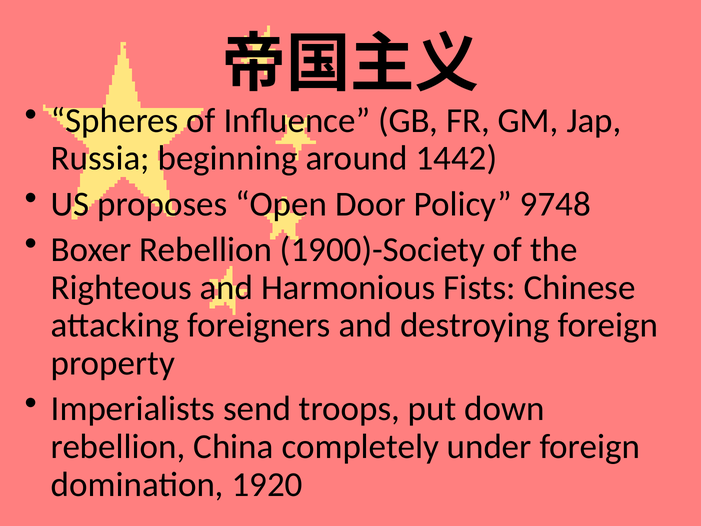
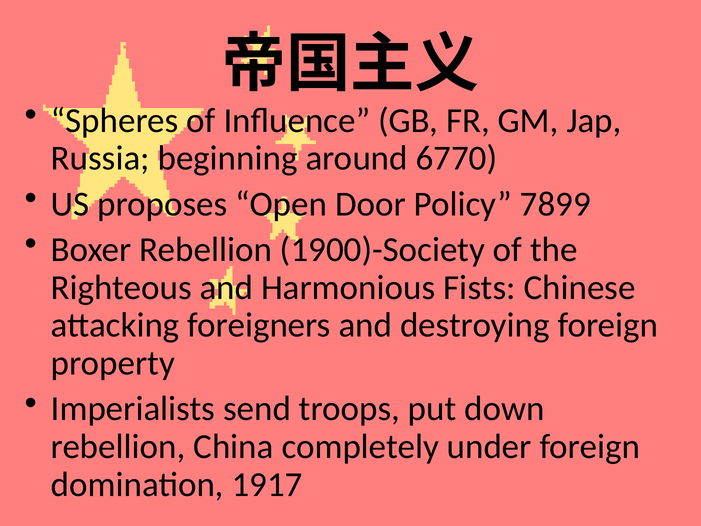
1442: 1442 -> 6770 (456, 158)
9748: 9748 -> 7899 (555, 204)
1920: 1920 -> 1917 (267, 484)
